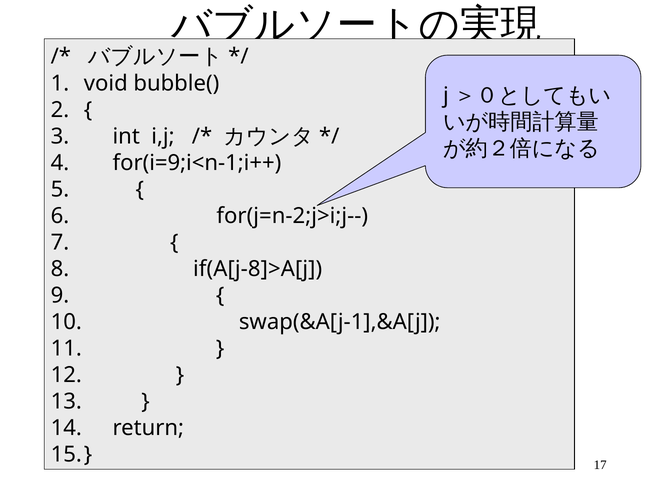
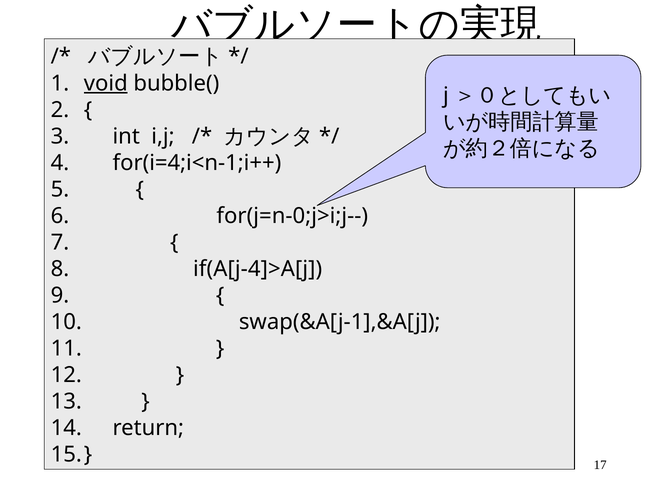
void underline: none -> present (106, 83)
for(i=9;i<n-1;i++: for(i=9;i<n-1;i++ -> for(i=4;i<n-1;i++ (197, 163)
for(j=n-2;j>i;j--: for(j=n-2;j>i;j-- -> for(j=n-0;j>i;j-- (292, 216)
if(A[j-8]>A[j: if(A[j-8]>A[j -> if(A[j-4]>A[j (258, 269)
